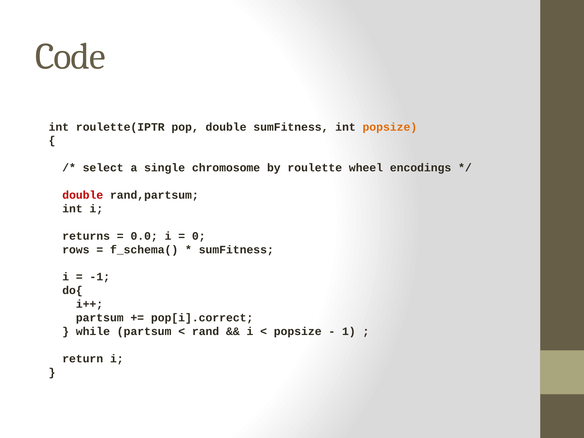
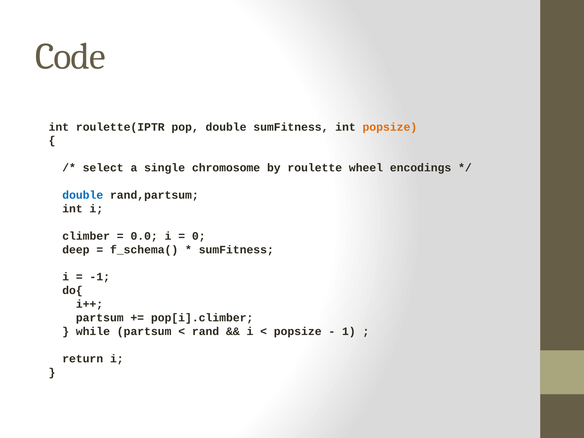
double colour: red -> blue (83, 195)
returns: returns -> climber (86, 236)
rows: rows -> deep (76, 250)
pop[i].correct: pop[i].correct -> pop[i].climber (202, 318)
